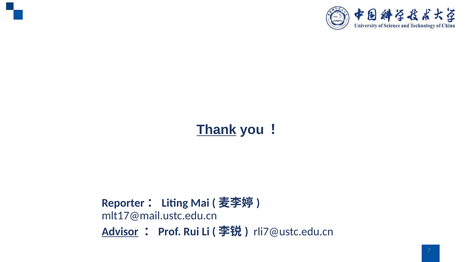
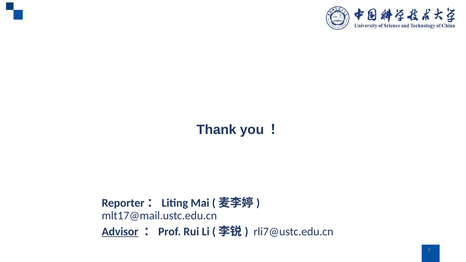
Thank underline: present -> none (216, 130)
